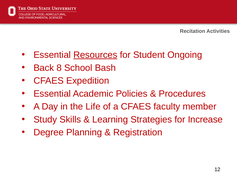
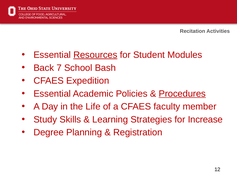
Ongoing: Ongoing -> Modules (185, 55)
8: 8 -> 7 (59, 68)
Procedures underline: none -> present (182, 94)
